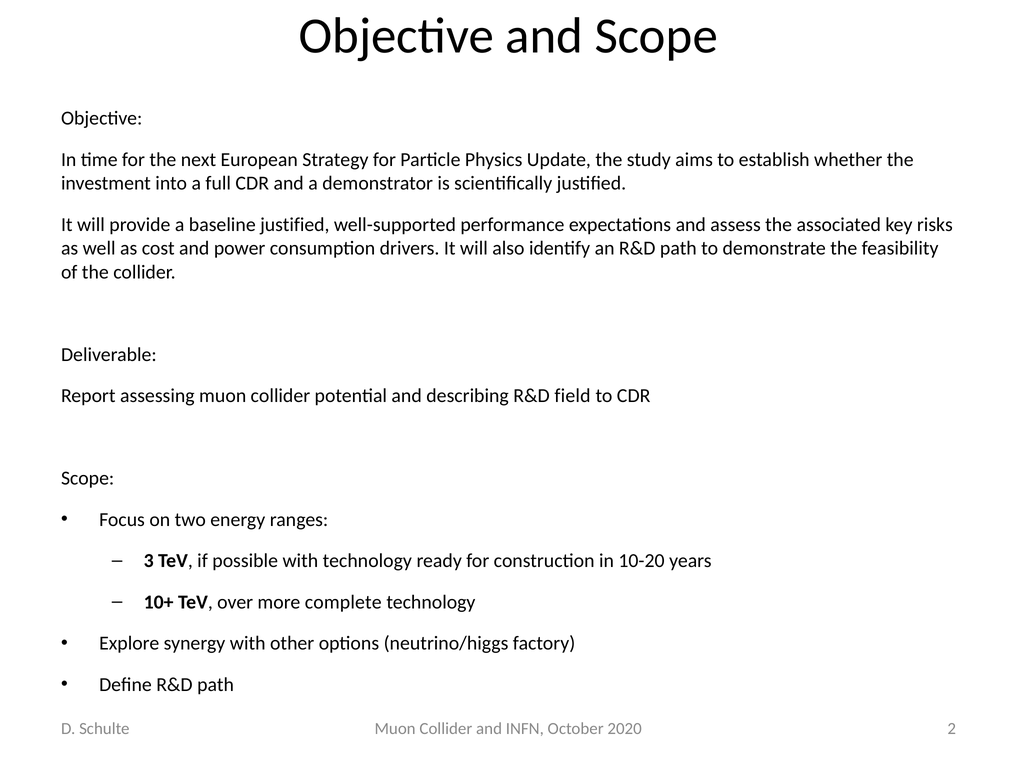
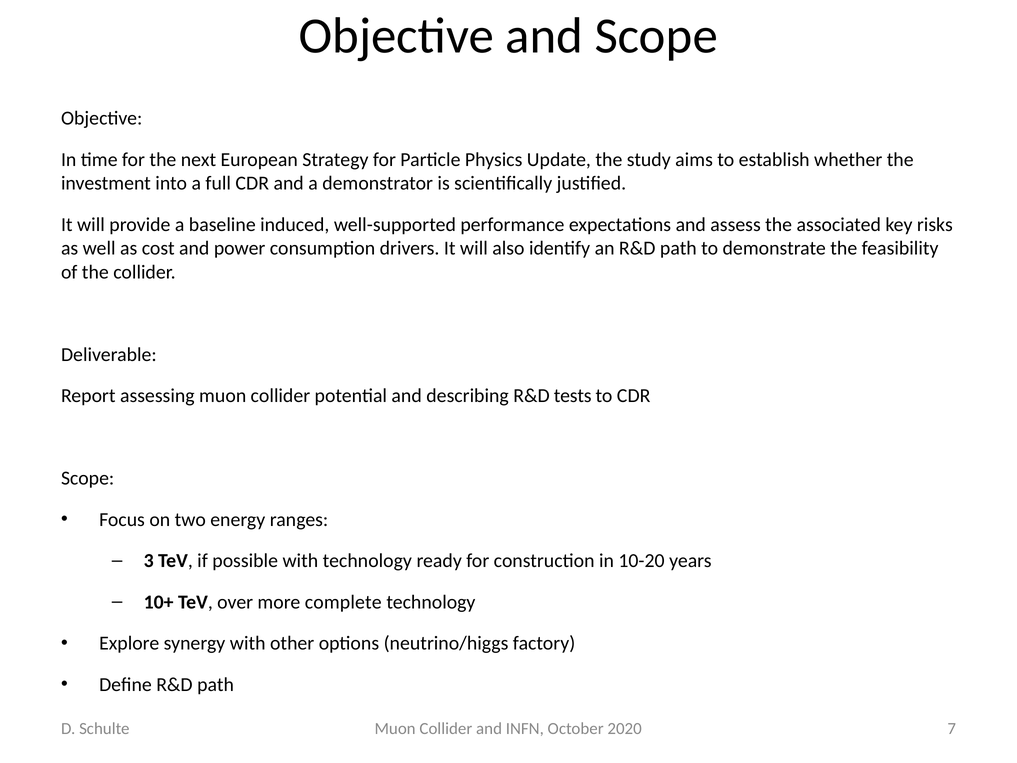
baseline justified: justified -> induced (295, 225)
field: field -> tests (573, 396)
2: 2 -> 7 (952, 728)
